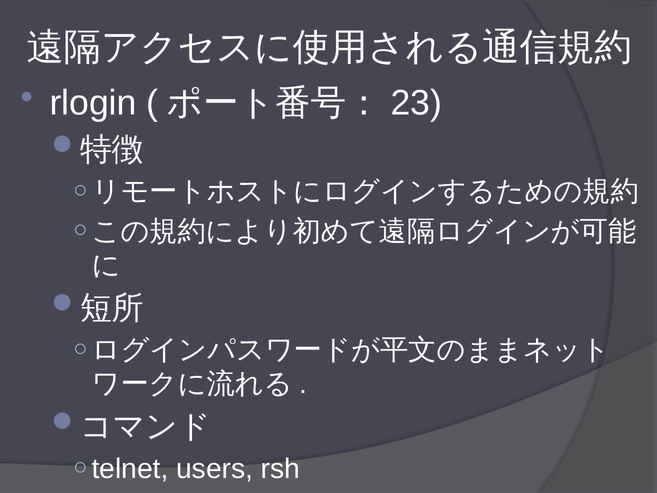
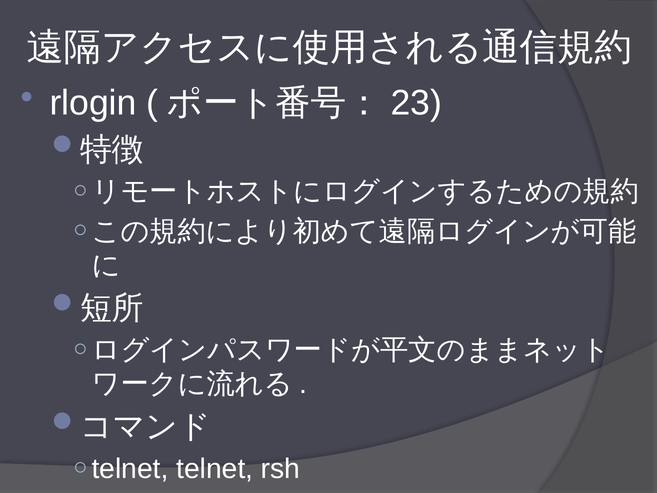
users: users -> telnet (215, 468)
